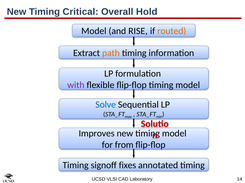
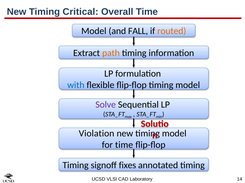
Overall Hold: Hold -> Time (147, 12)
RISE: RISE -> FALL (138, 31)
with colour: purple -> blue (76, 85)
Solve colour: blue -> purple (106, 105)
Improves: Improves -> Violation (97, 134)
for from: from -> time (124, 145)
